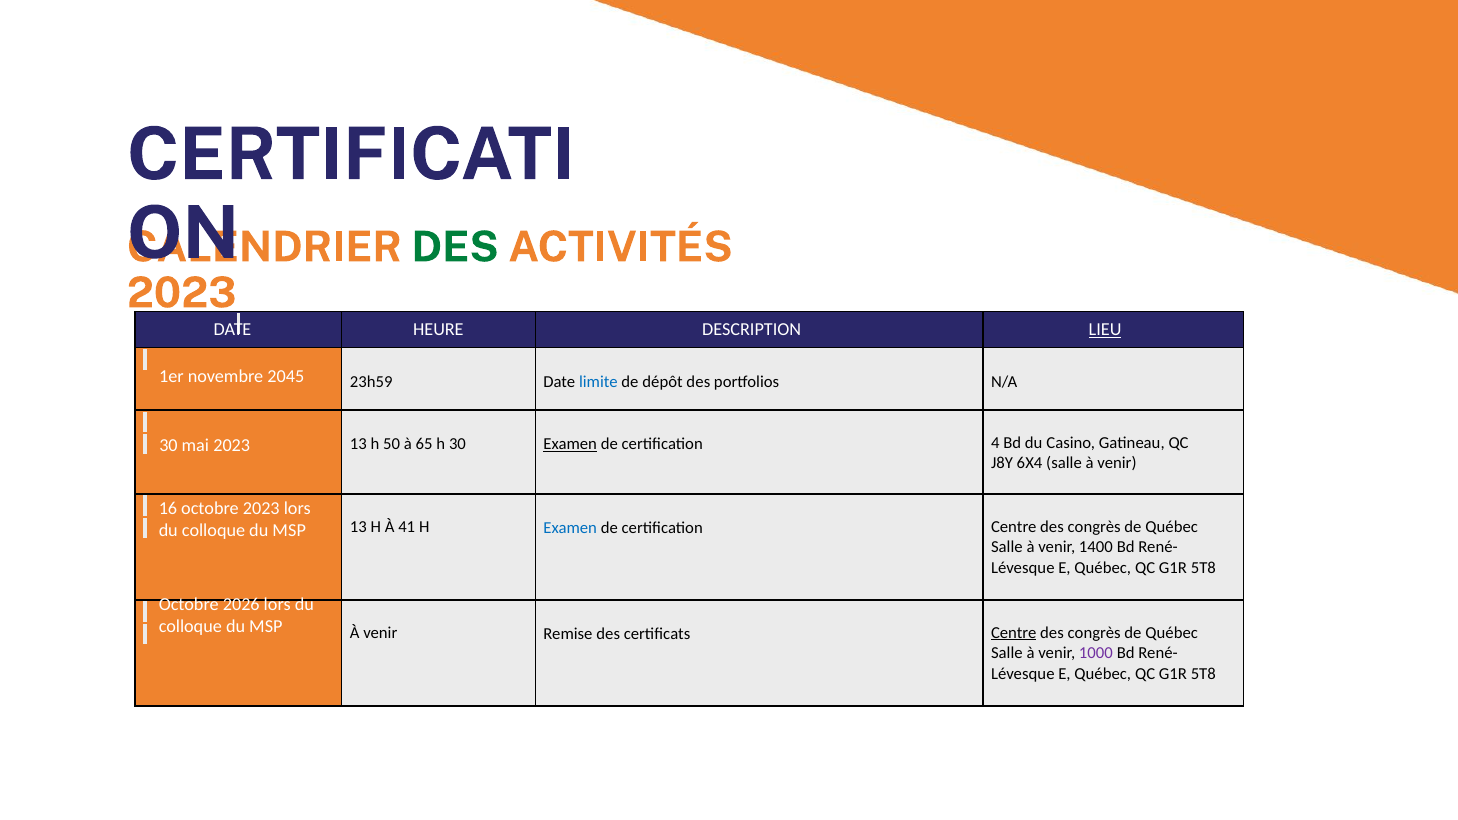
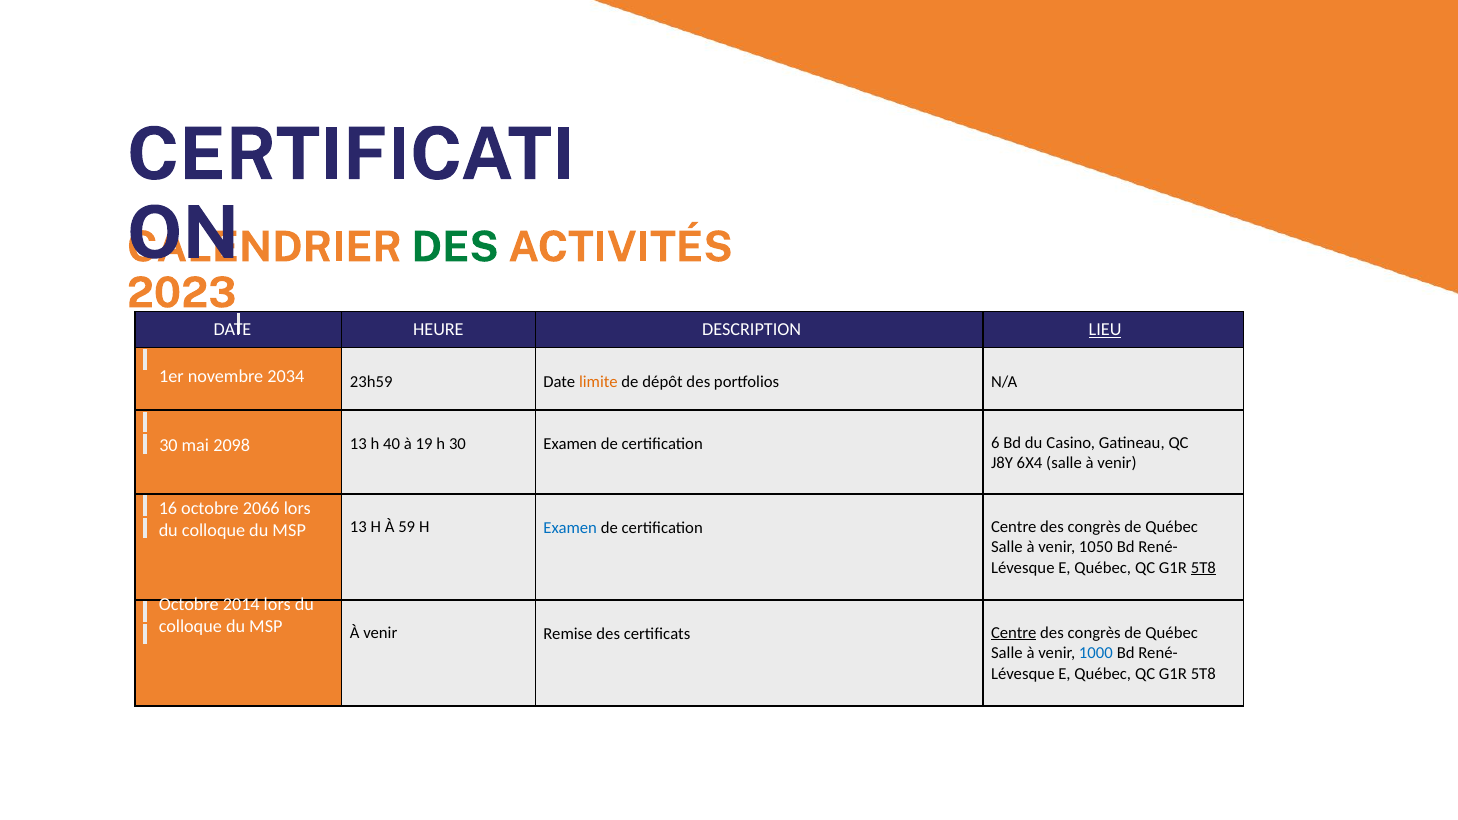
2045: 2045 -> 2034 (286, 377)
limite colour: blue -> orange (598, 382)
50: 50 -> 40 (392, 444)
65: 65 -> 19 (424, 444)
Examen underline: present -> none (570, 444)
4: 4 -> 6 (995, 443)
mai 2023: 2023 -> 2098 (232, 446)
octobre 2023: 2023 -> 2066 (261, 509)
41: 41 -> 59 (407, 527)
1400: 1400 -> 1050 (1096, 547)
5T8 underline: none -> present (1203, 568)
2026: 2026 -> 2014 (241, 604)
1000 colour: purple -> blue (1096, 653)
